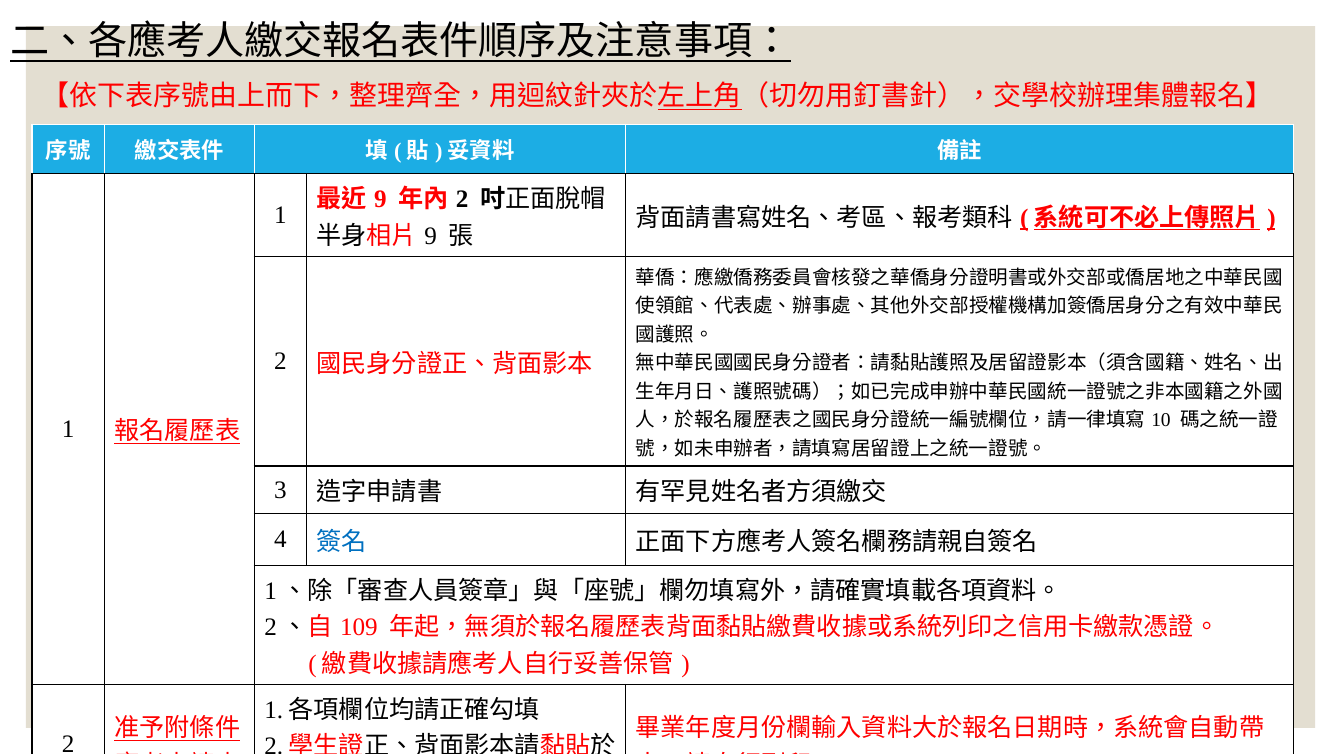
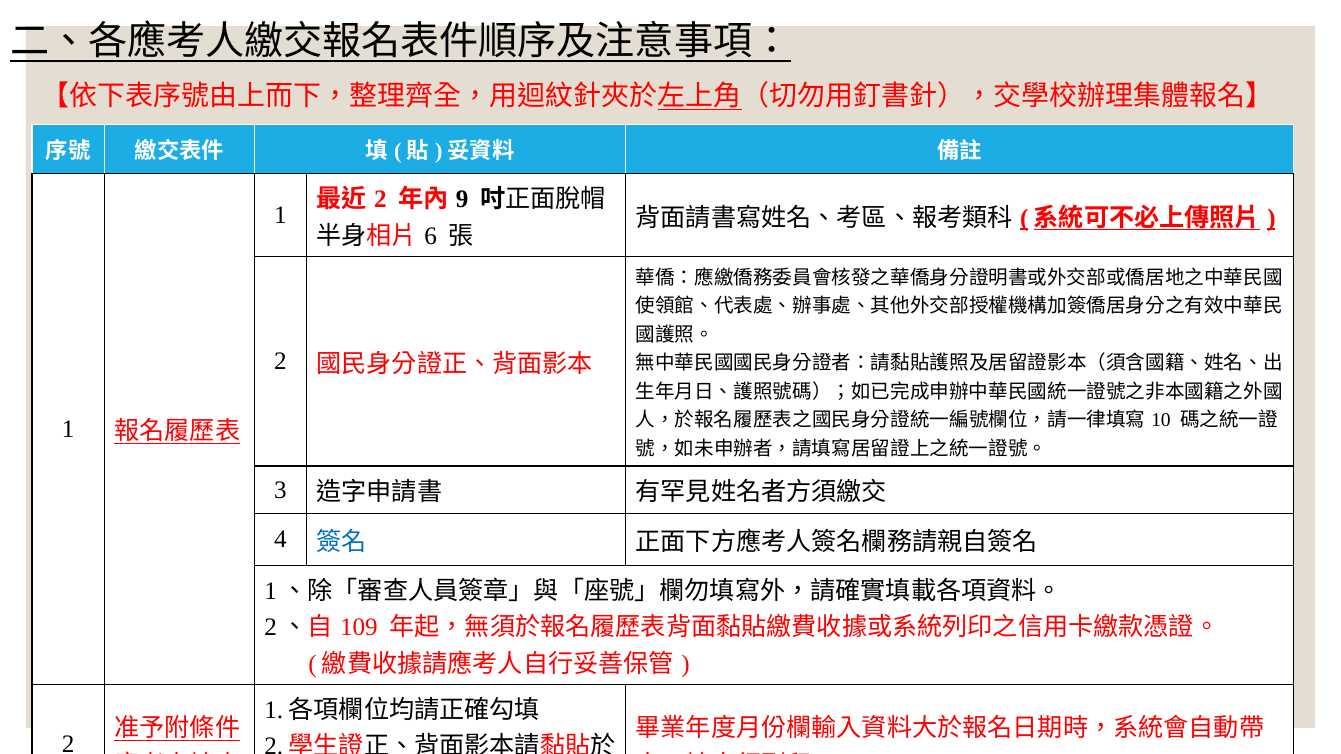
9: 9 -> 2 (380, 200)
2: 2 -> 9 (462, 200)
9: 9 -> 6 (431, 236)
